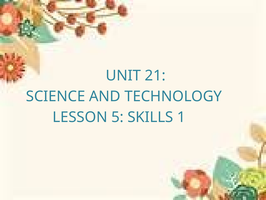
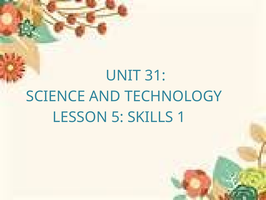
21: 21 -> 31 (155, 76)
